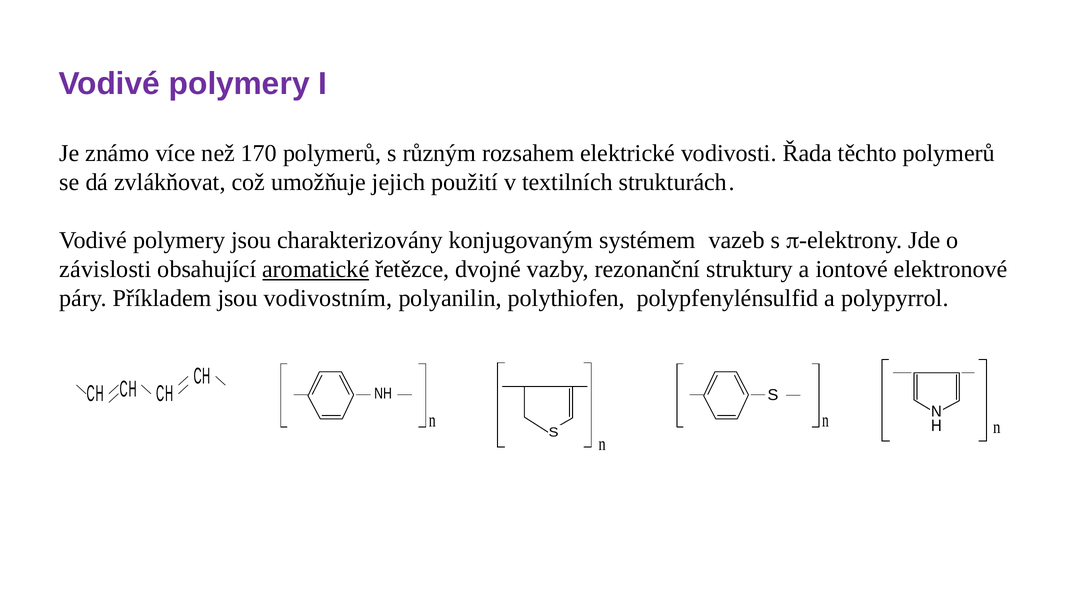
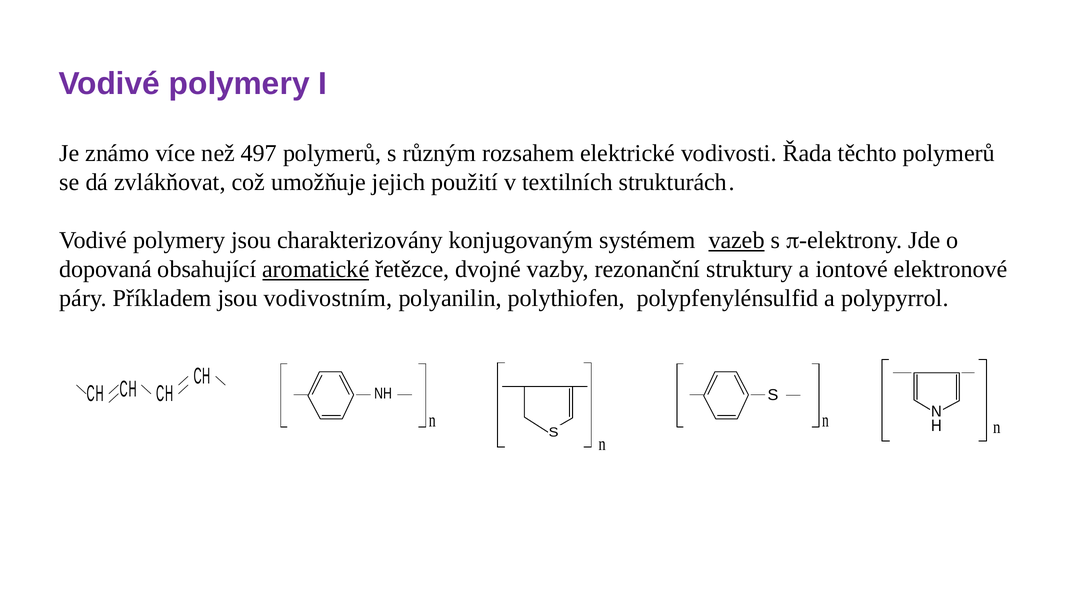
170: 170 -> 497 (259, 153)
vazeb underline: none -> present (737, 240)
závislosti: závislosti -> dopovaná (106, 269)
